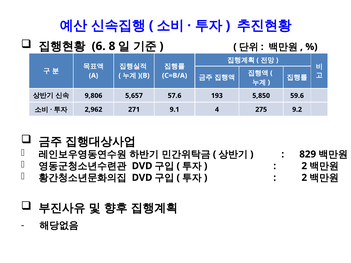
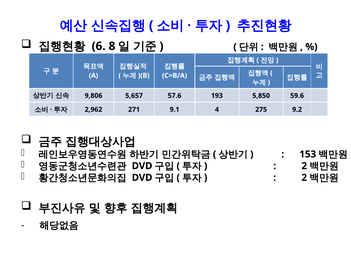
829: 829 -> 153 (308, 154)
